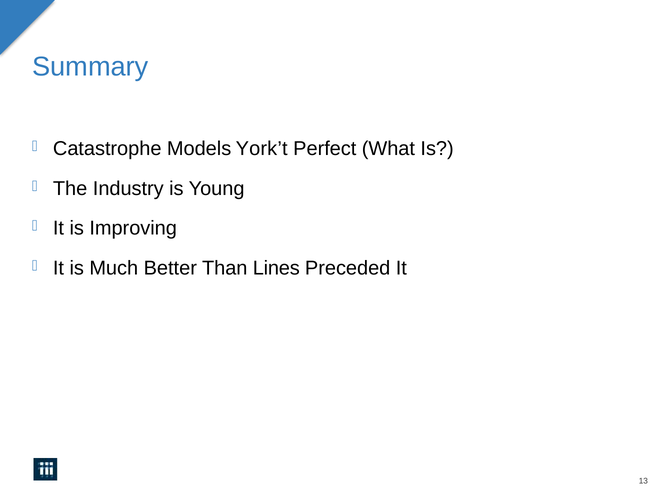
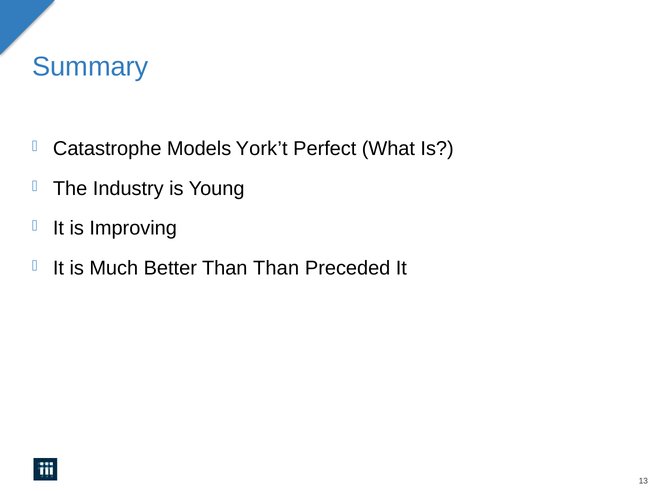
Than Lines: Lines -> Than (276, 268)
